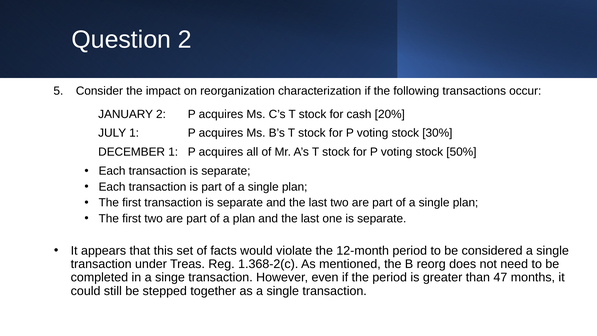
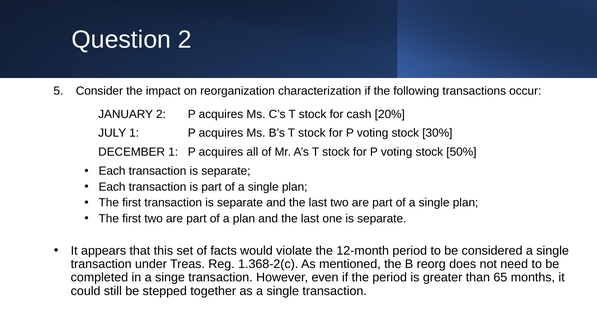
47: 47 -> 65 (500, 277)
